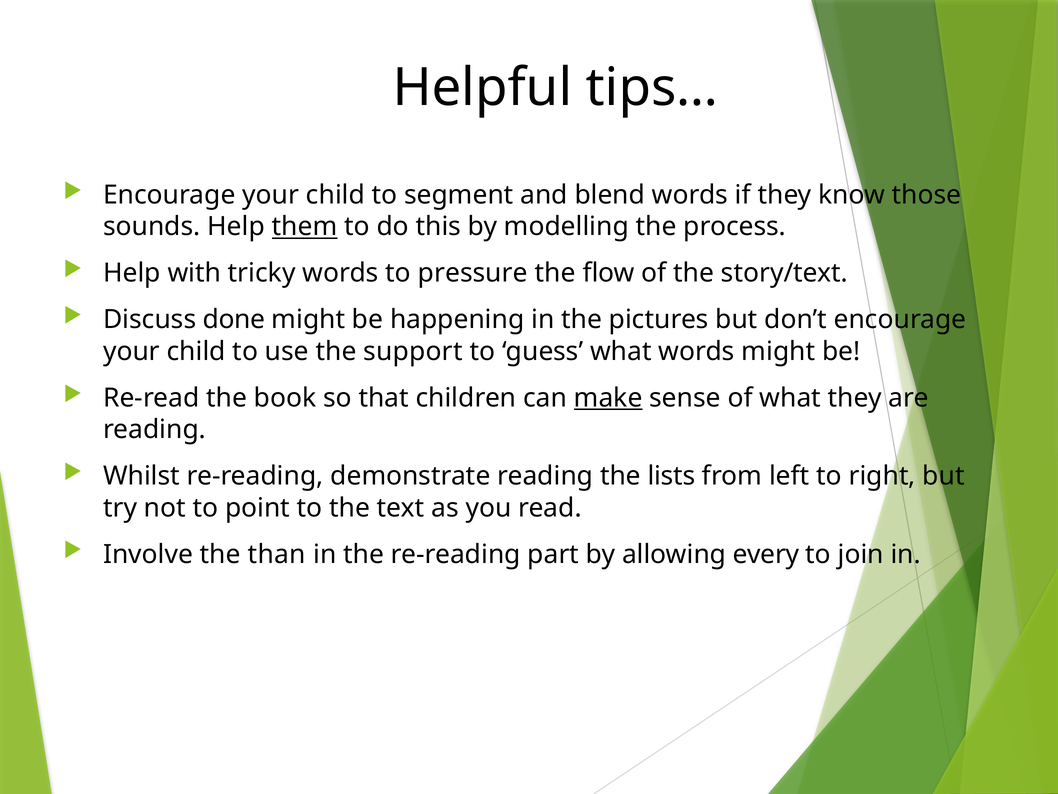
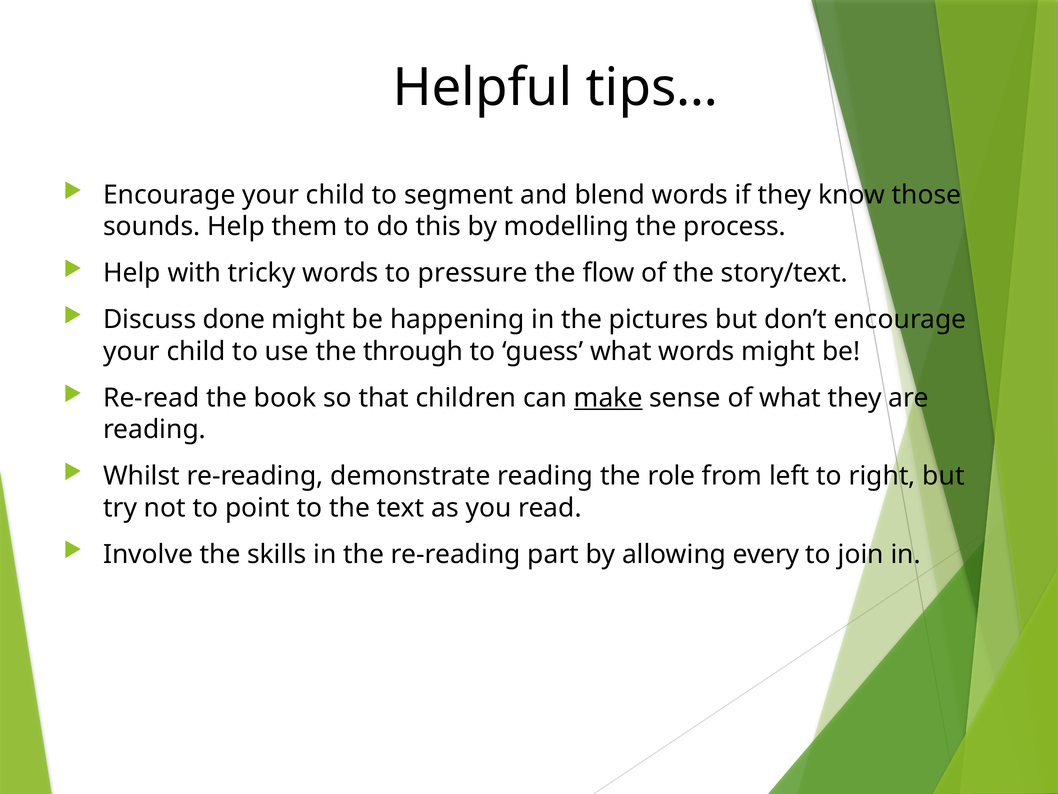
them underline: present -> none (305, 227)
support: support -> through (413, 351)
lists: lists -> role (671, 476)
than: than -> skills (277, 554)
